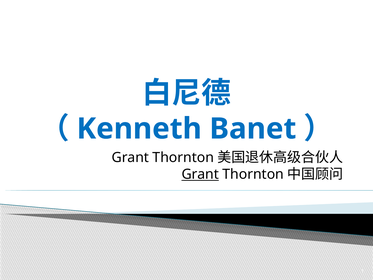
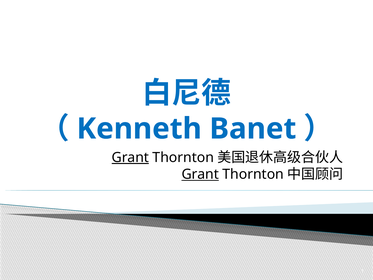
Grant underline: none -> present (130, 157)
